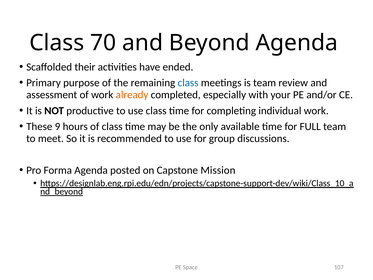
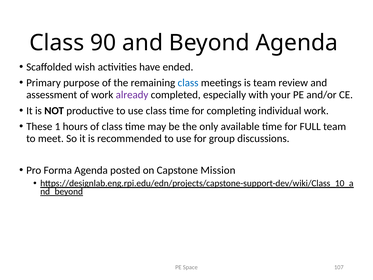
70: 70 -> 90 (103, 43)
their: their -> wish (85, 67)
already colour: orange -> purple (132, 95)
9: 9 -> 1 (58, 126)
